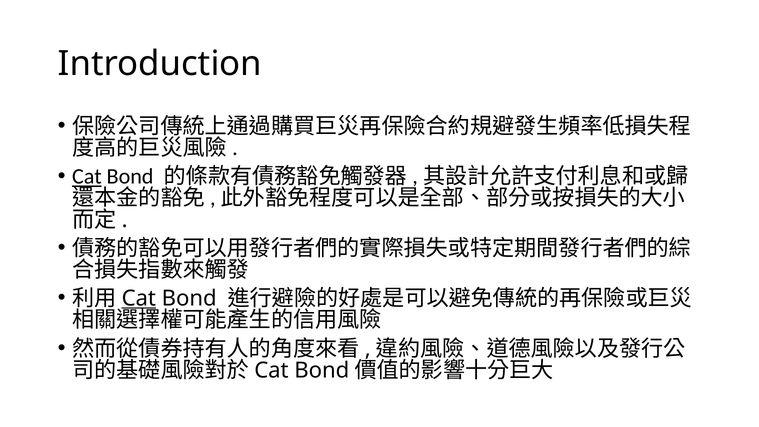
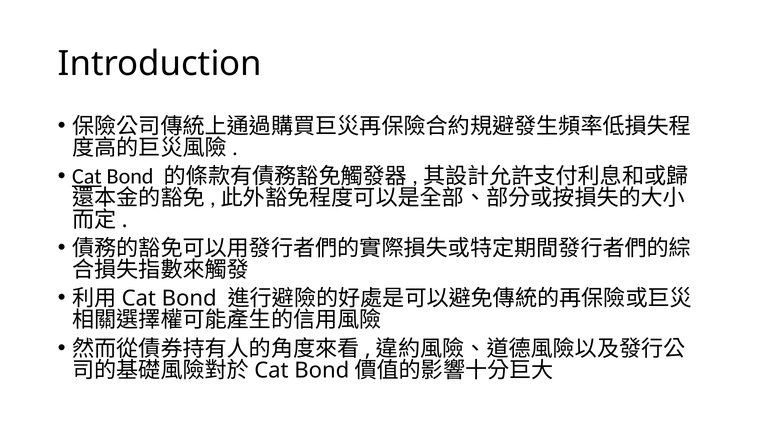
Cat underline: present -> none (139, 298)
